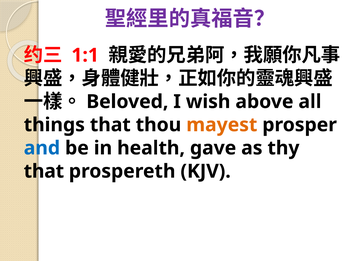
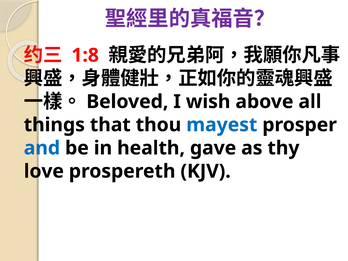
1:1: 1:1 -> 1:8 (85, 55)
mayest colour: orange -> blue (222, 125)
that: that -> love (44, 171)
